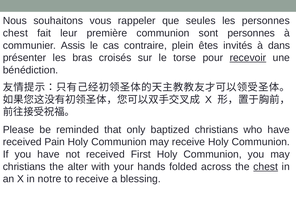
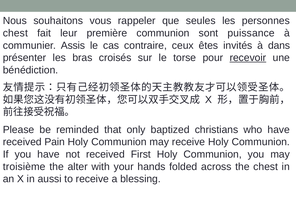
sont personnes: personnes -> puissance (251, 33)
plein: plein -> ceux (183, 45)
christians: christians -> troisième (24, 167)
chest underline: present -> none (266, 167)
notre: notre -> aussi (50, 179)
